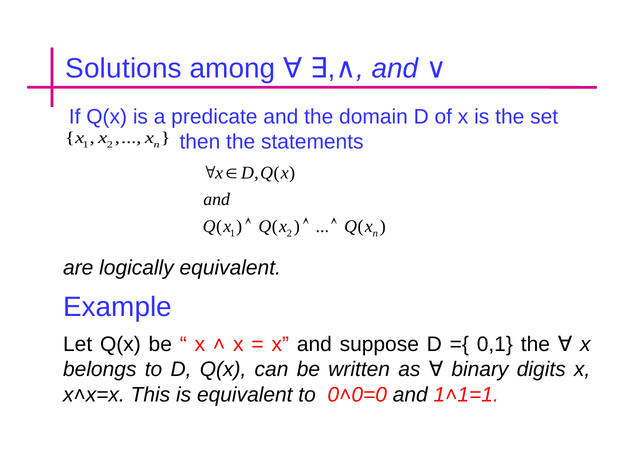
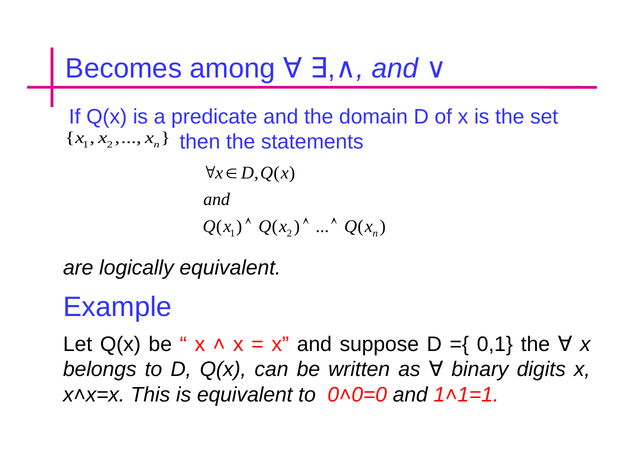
Solutions: Solutions -> Becomes (124, 68)
